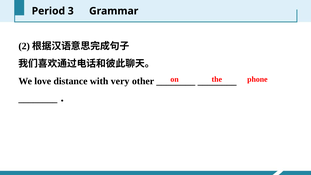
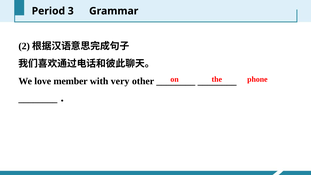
distance: distance -> member (71, 81)
